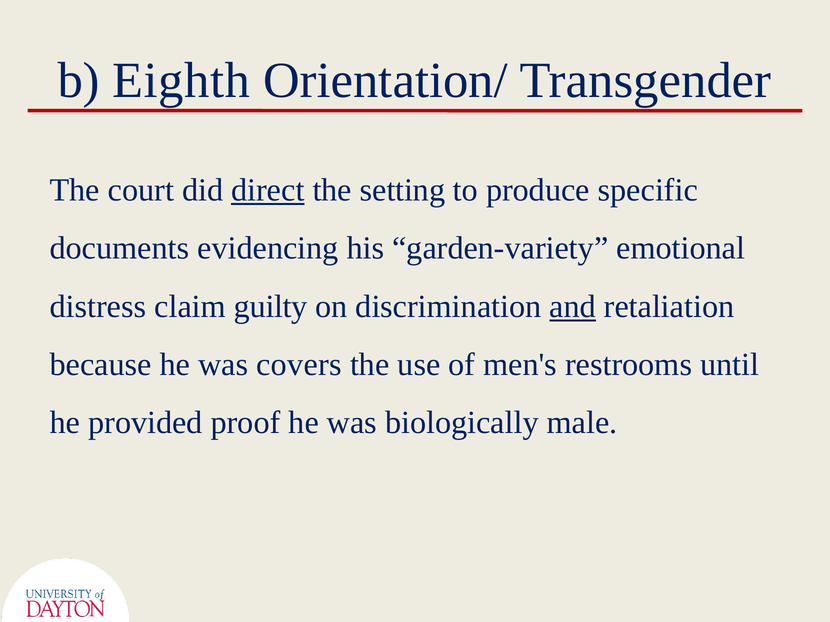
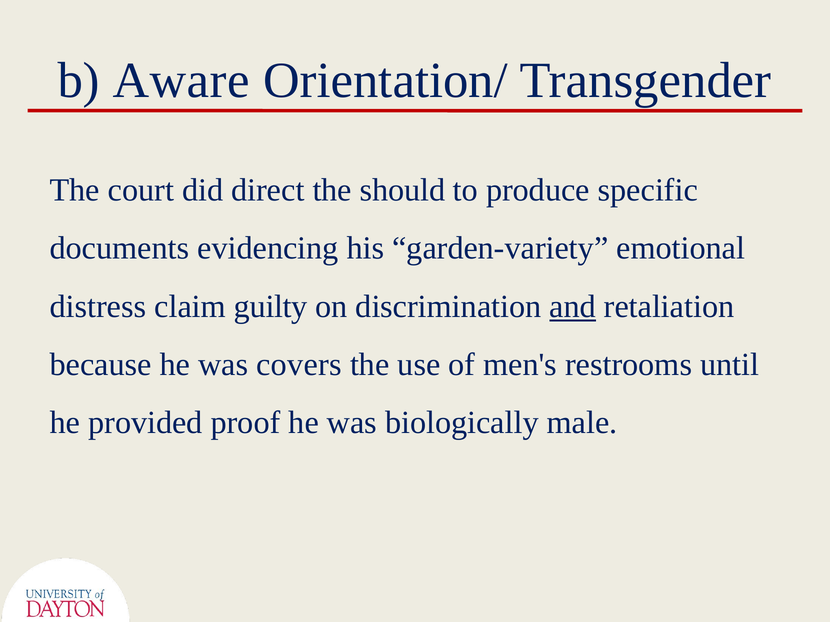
Eighth: Eighth -> Aware (181, 80)
direct underline: present -> none (268, 190)
setting: setting -> should (403, 190)
